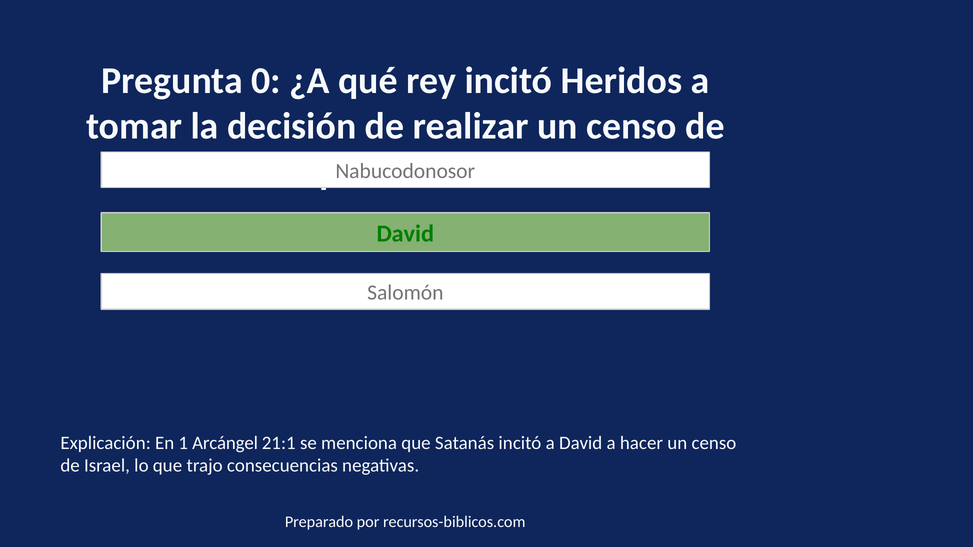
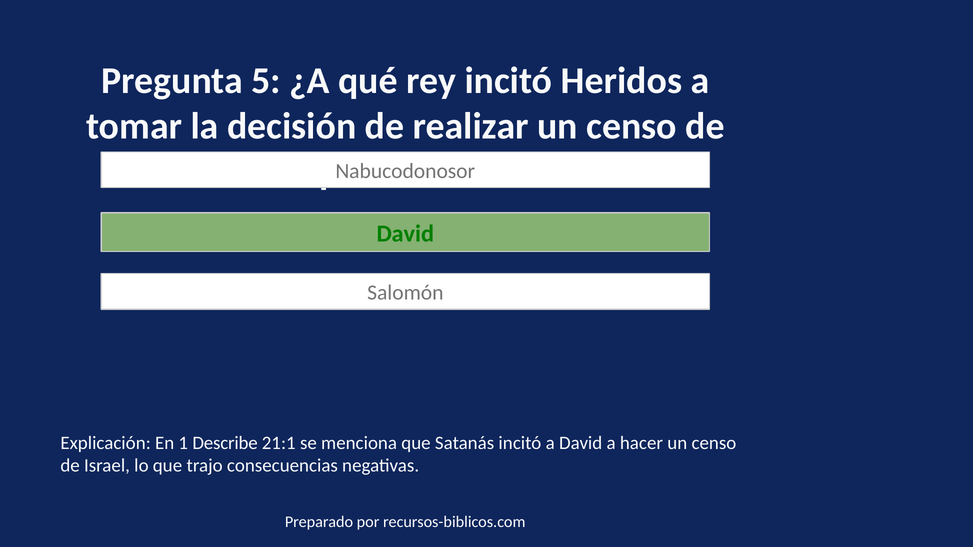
0: 0 -> 5 (266, 81)
Arcángel: Arcángel -> Describe (225, 443)
